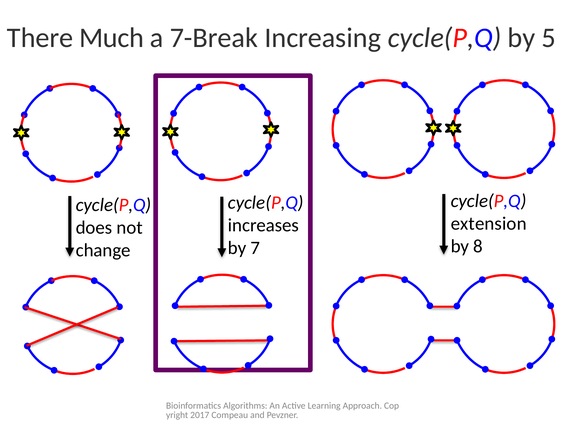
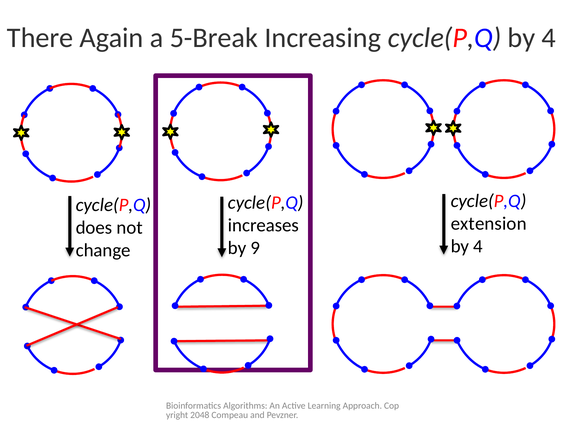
Much: Much -> Again (112, 38)
7-Break: 7-Break -> 5-Break (214, 38)
cycle(P,Q by 5: 5 -> 4 (549, 38)
8: 8 -> 4 (478, 246)
7: 7 -> 9 (255, 247)
2017: 2017 -> 2048 (200, 415)
